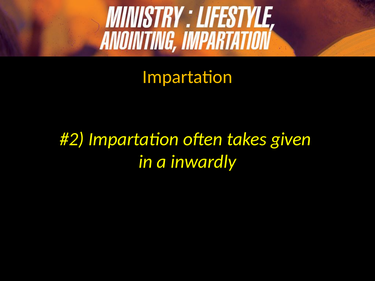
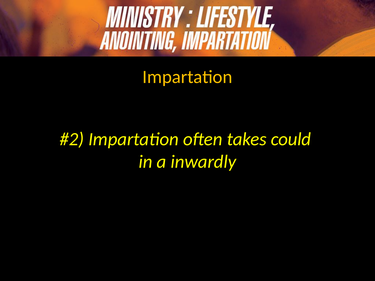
given: given -> could (291, 139)
